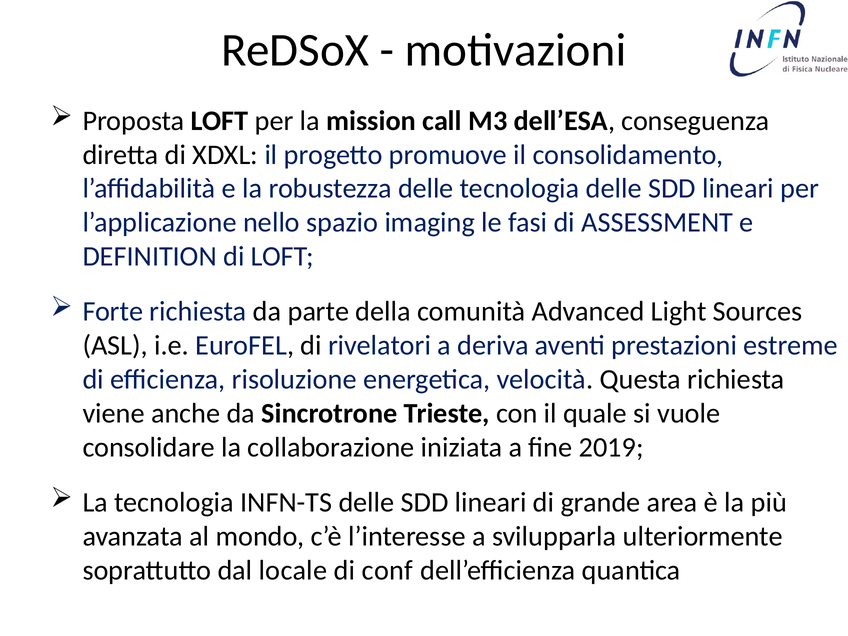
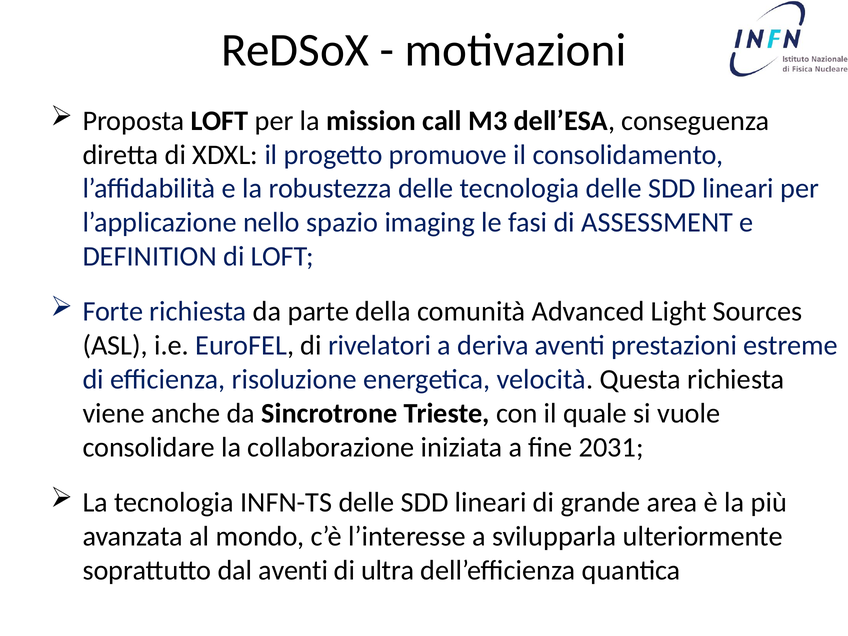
2019: 2019 -> 2031 (611, 447)
dal locale: locale -> aventi (293, 570)
conf: conf -> ultra (388, 570)
